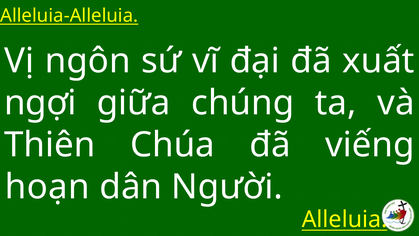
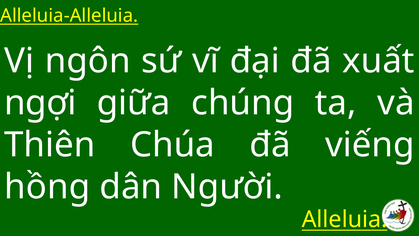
hoạn: hoạn -> hồng (47, 187)
